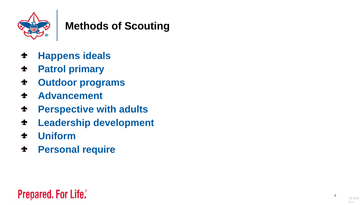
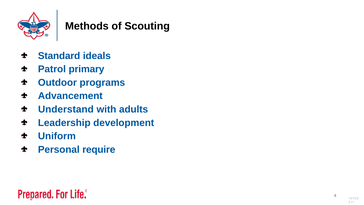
Happens: Happens -> Standard (59, 56)
Perspective: Perspective -> Understand (66, 109)
